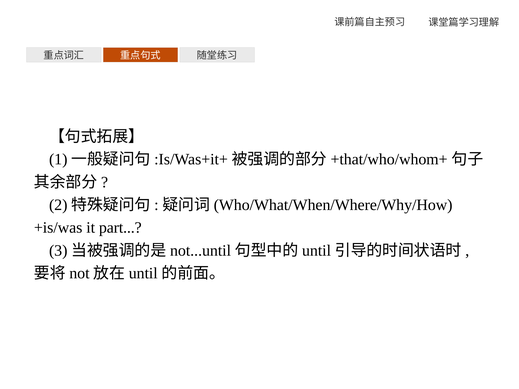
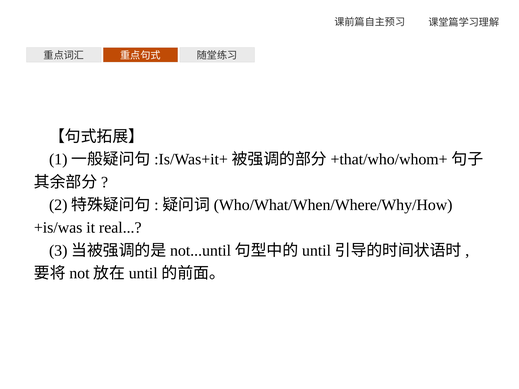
part: part -> real (120, 228)
